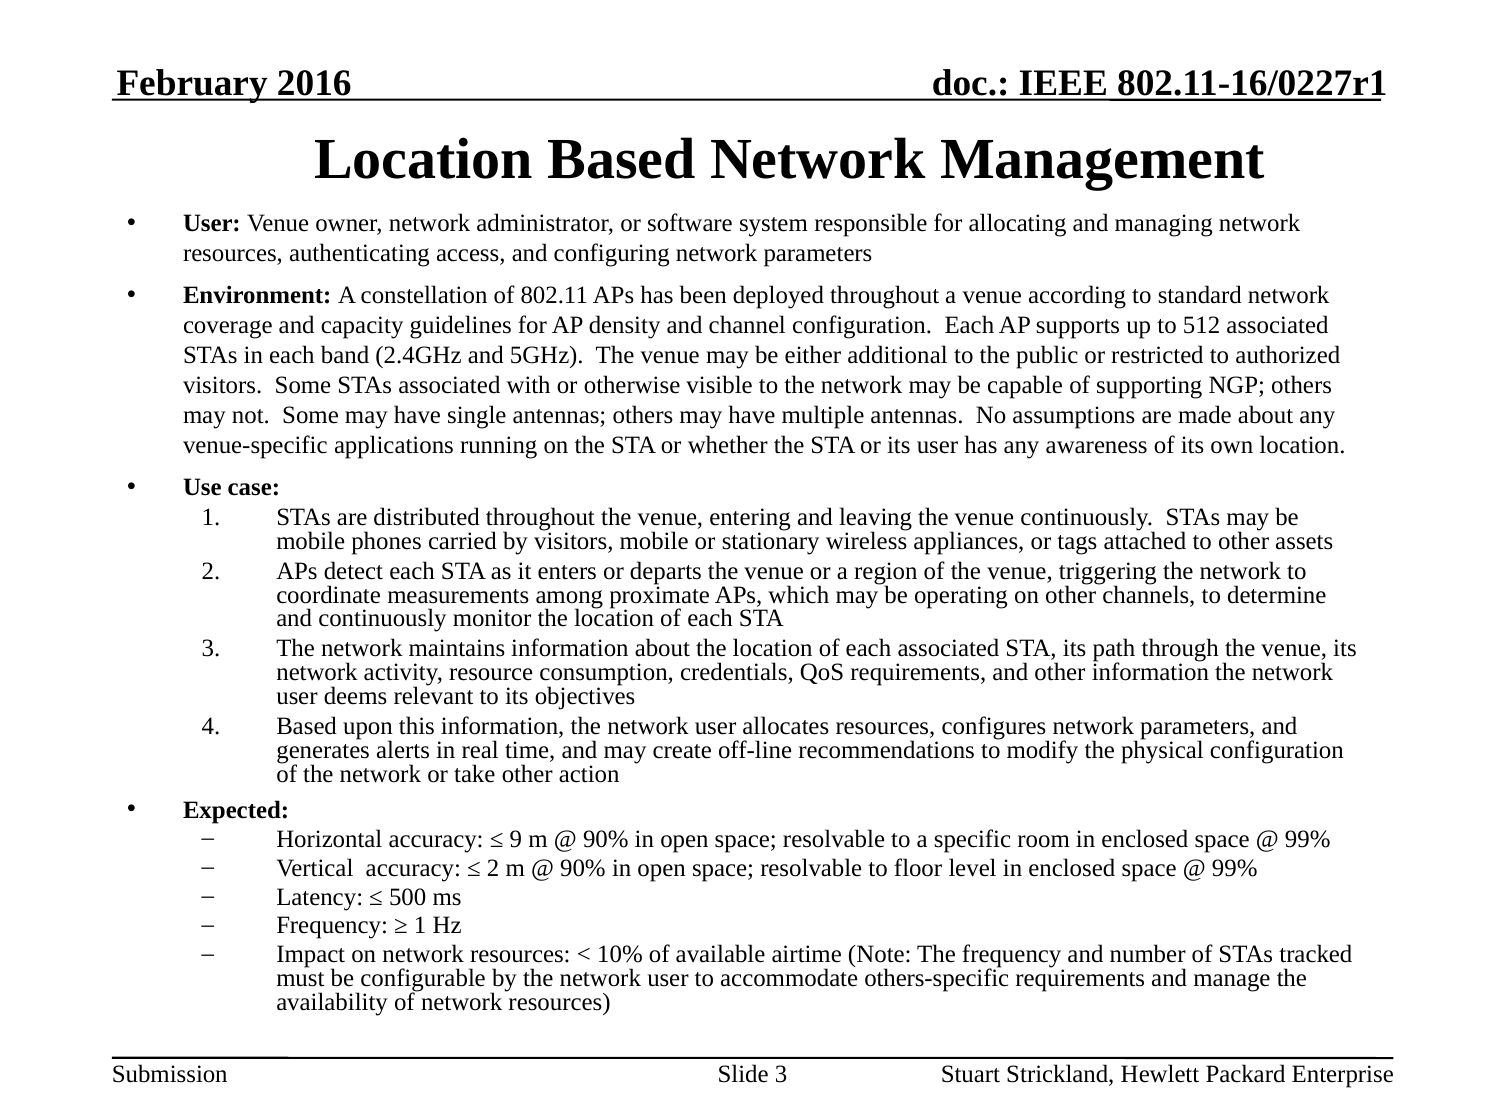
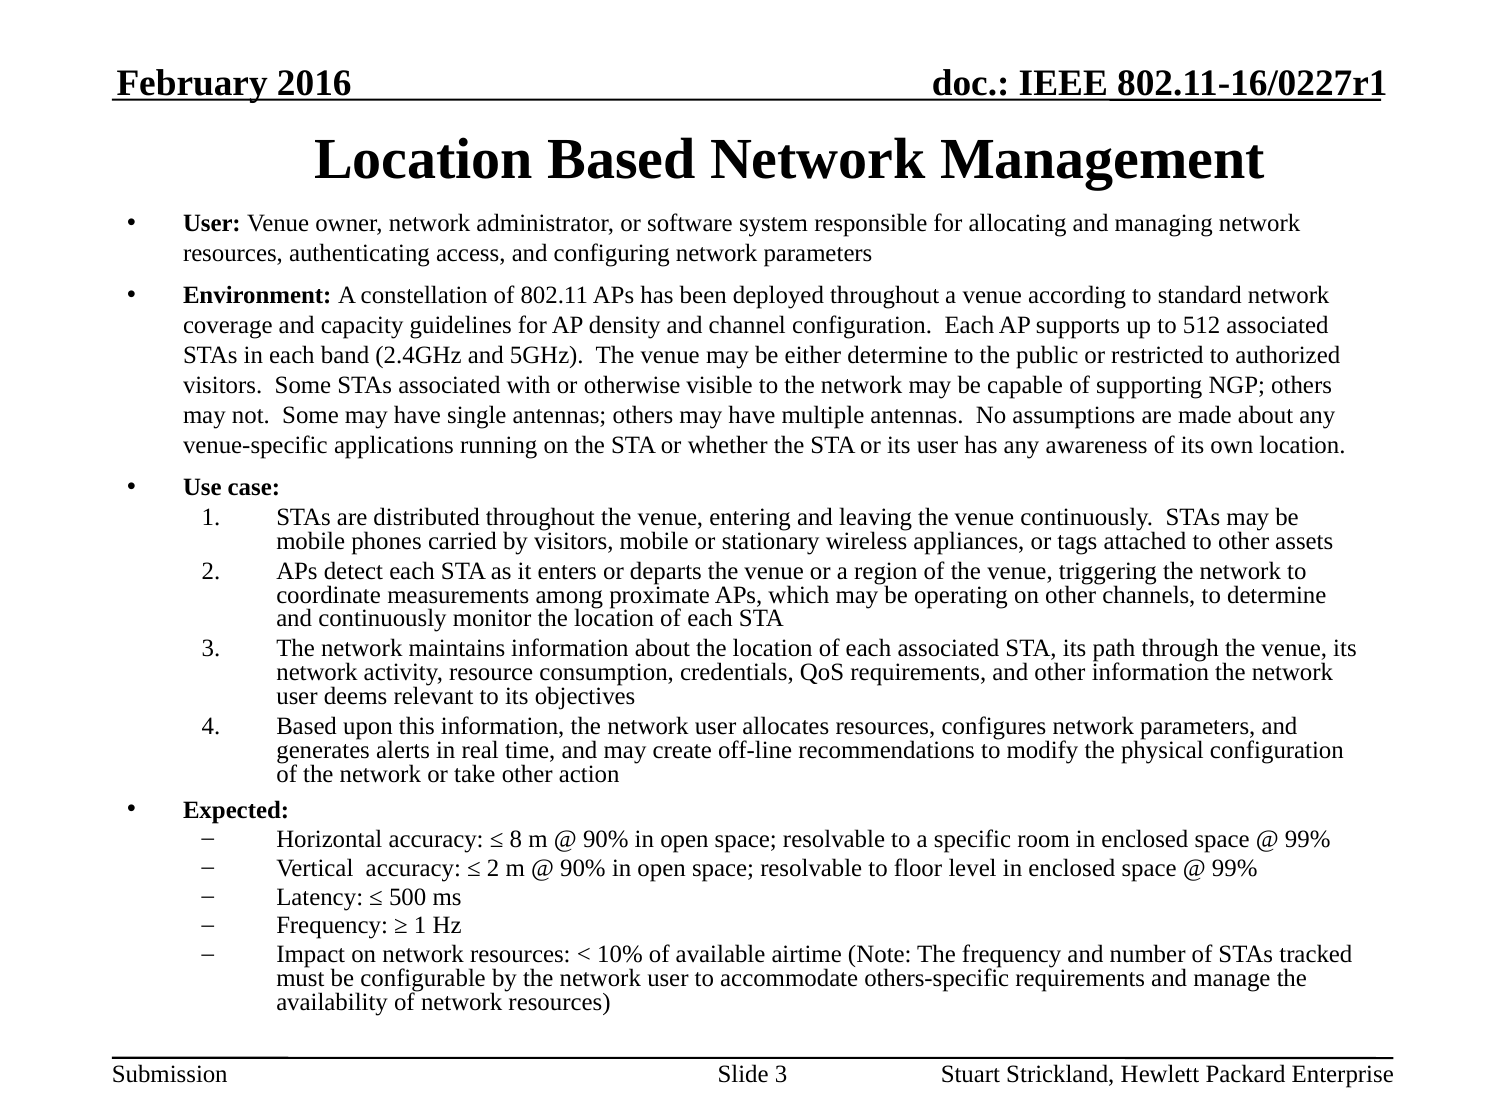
either additional: additional -> determine (898, 355)
9: 9 -> 8 (516, 839)
